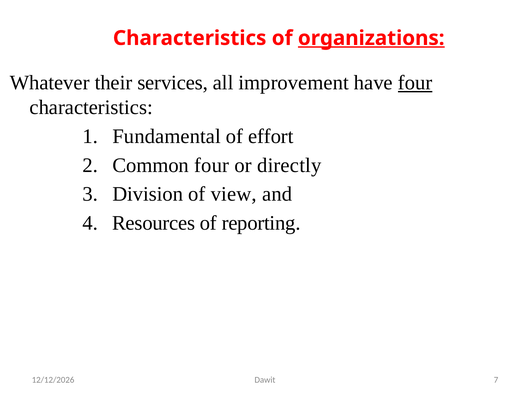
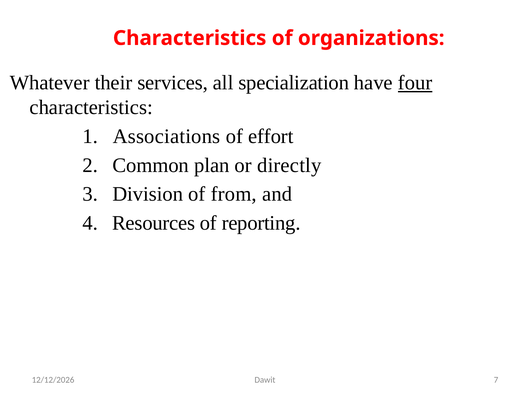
organizations underline: present -> none (371, 38)
improvement: improvement -> specialization (294, 83)
Fundamental: Fundamental -> Associations (167, 136)
Common four: four -> plan (212, 165)
view: view -> from (234, 194)
